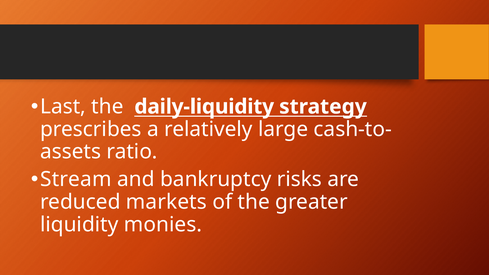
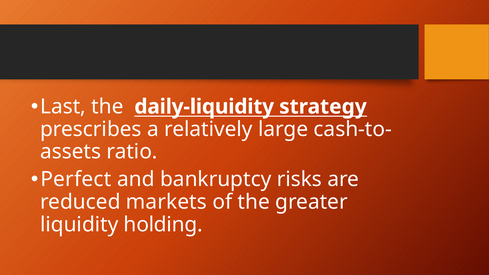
Stream: Stream -> Perfect (76, 179)
monies: monies -> holding (163, 225)
